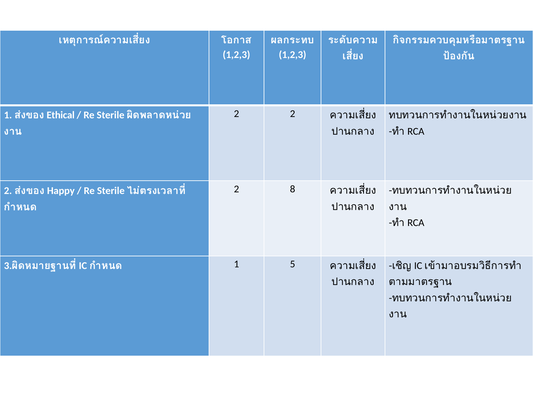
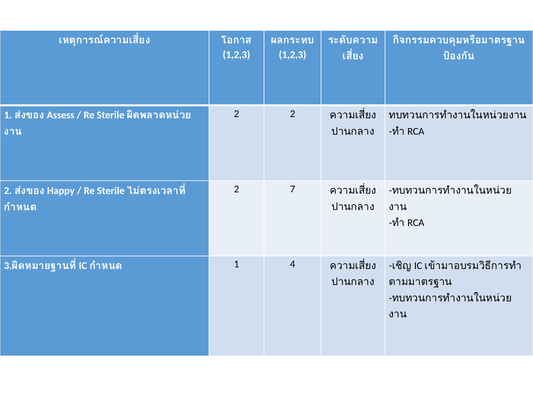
Ethical: Ethical -> Assess (61, 115)
8: 8 -> 7 (293, 189)
5: 5 -> 4 (293, 265)
